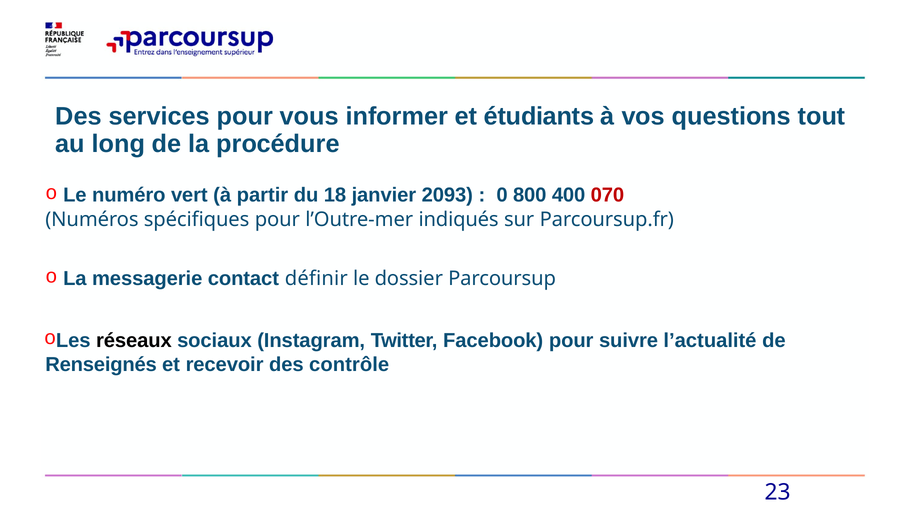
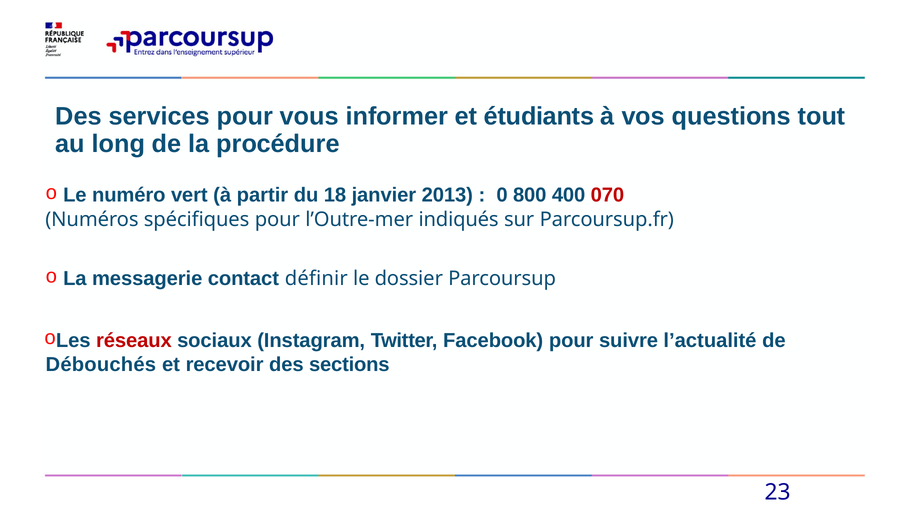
2093: 2093 -> 2013 (447, 195)
réseaux colour: black -> red (134, 340)
Renseignés: Renseignés -> Débouchés (101, 364)
contrôle: contrôle -> sections (349, 364)
